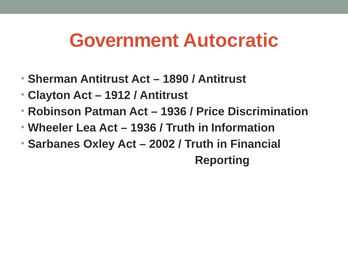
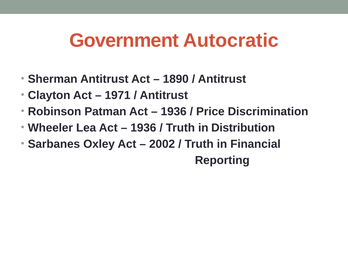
1912: 1912 -> 1971 (118, 95)
Information: Information -> Distribution (243, 128)
